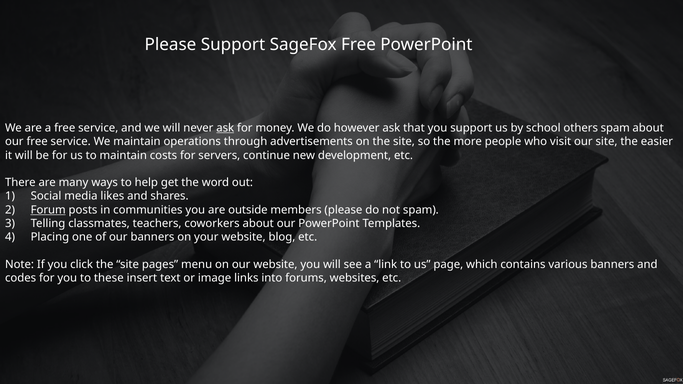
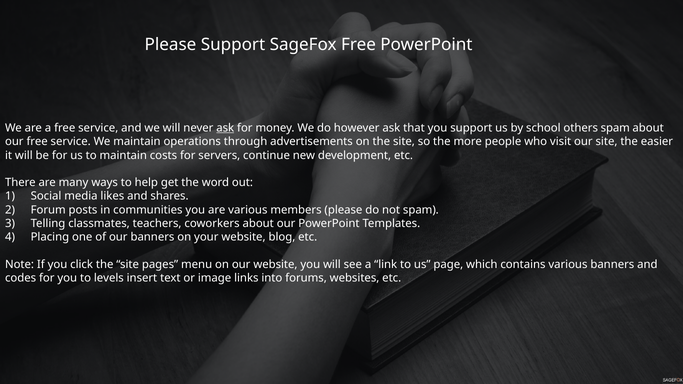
Forum underline: present -> none (48, 210)
are outside: outside -> various (248, 210)
these: these -> levels (109, 278)
